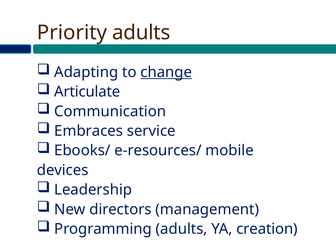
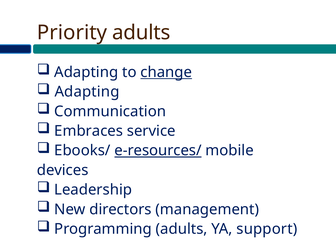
Articulate: Articulate -> Adapting (87, 92)
e-resources/ underline: none -> present (158, 151)
creation: creation -> support (267, 229)
